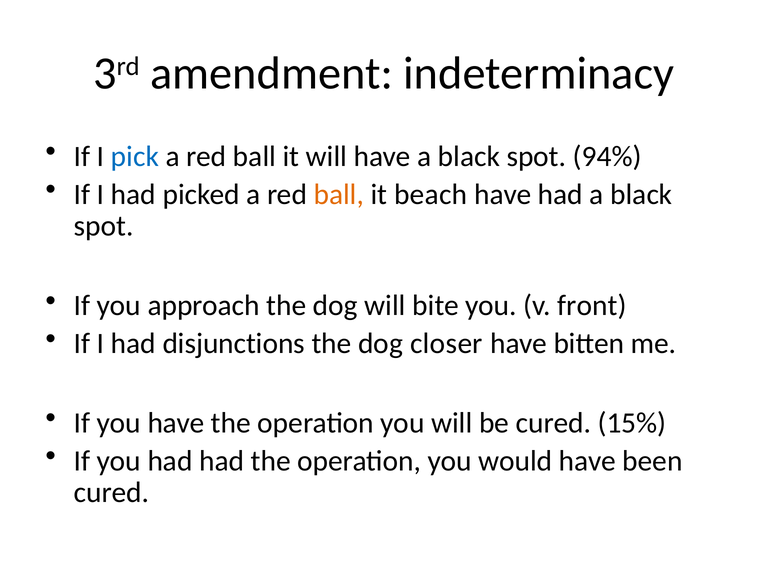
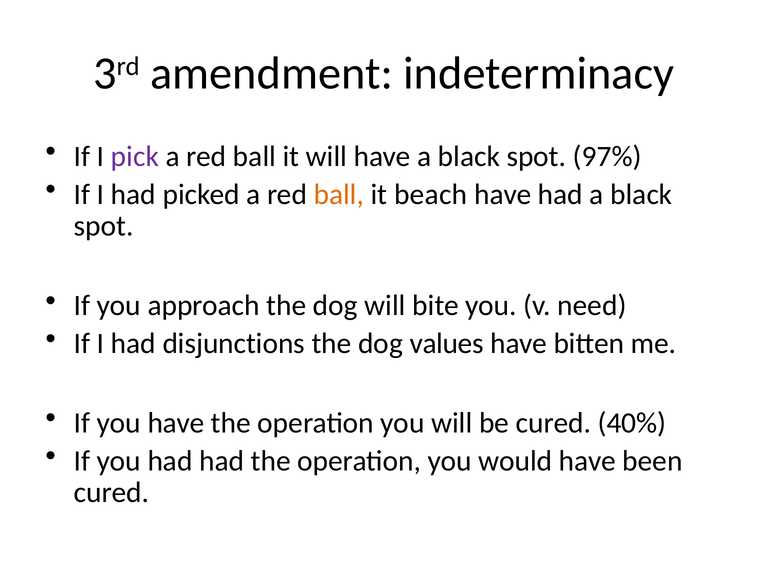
pick colour: blue -> purple (135, 156)
94%: 94% -> 97% (607, 156)
front: front -> need (592, 305)
closer: closer -> values (447, 343)
15%: 15% -> 40% (632, 423)
